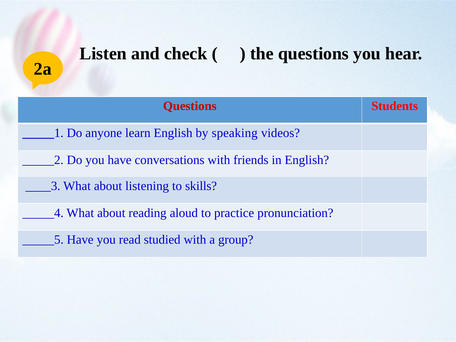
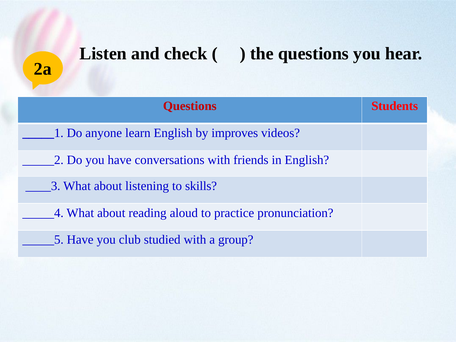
speaking: speaking -> improves (235, 133)
read: read -> club (130, 240)
